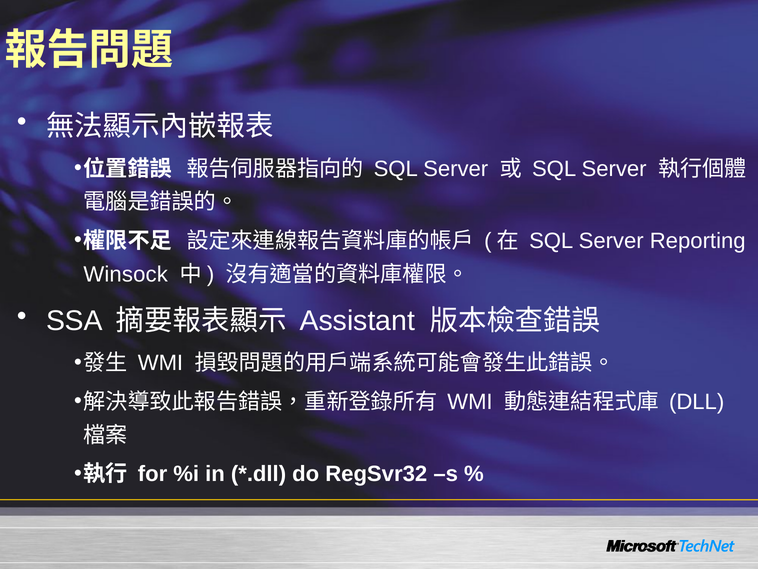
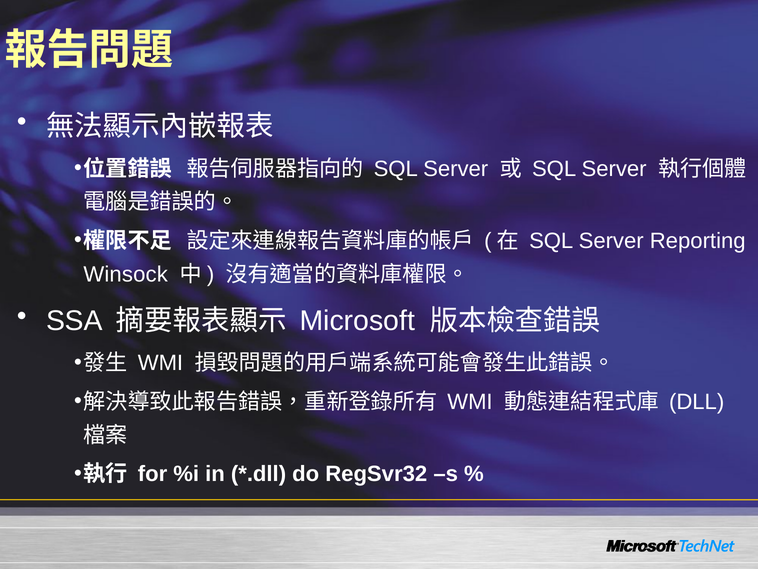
Assistant: Assistant -> Microsoft (357, 321)
